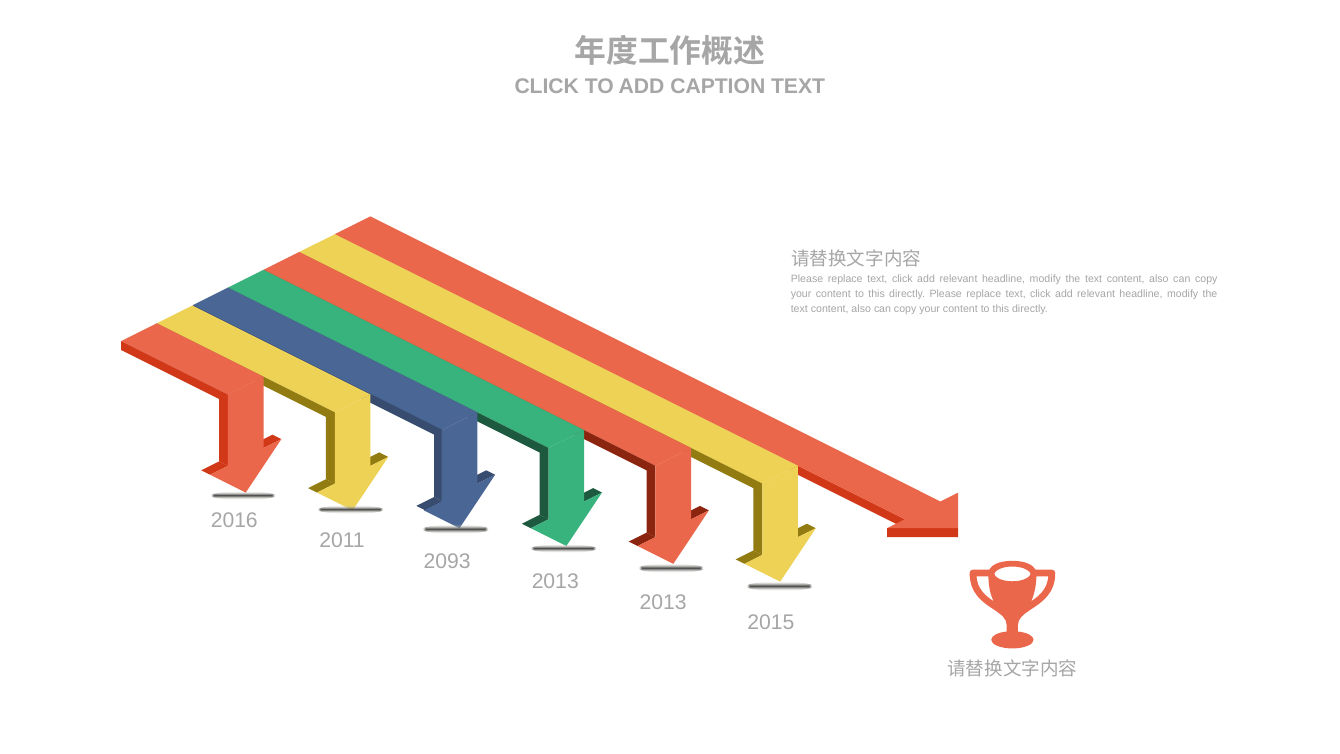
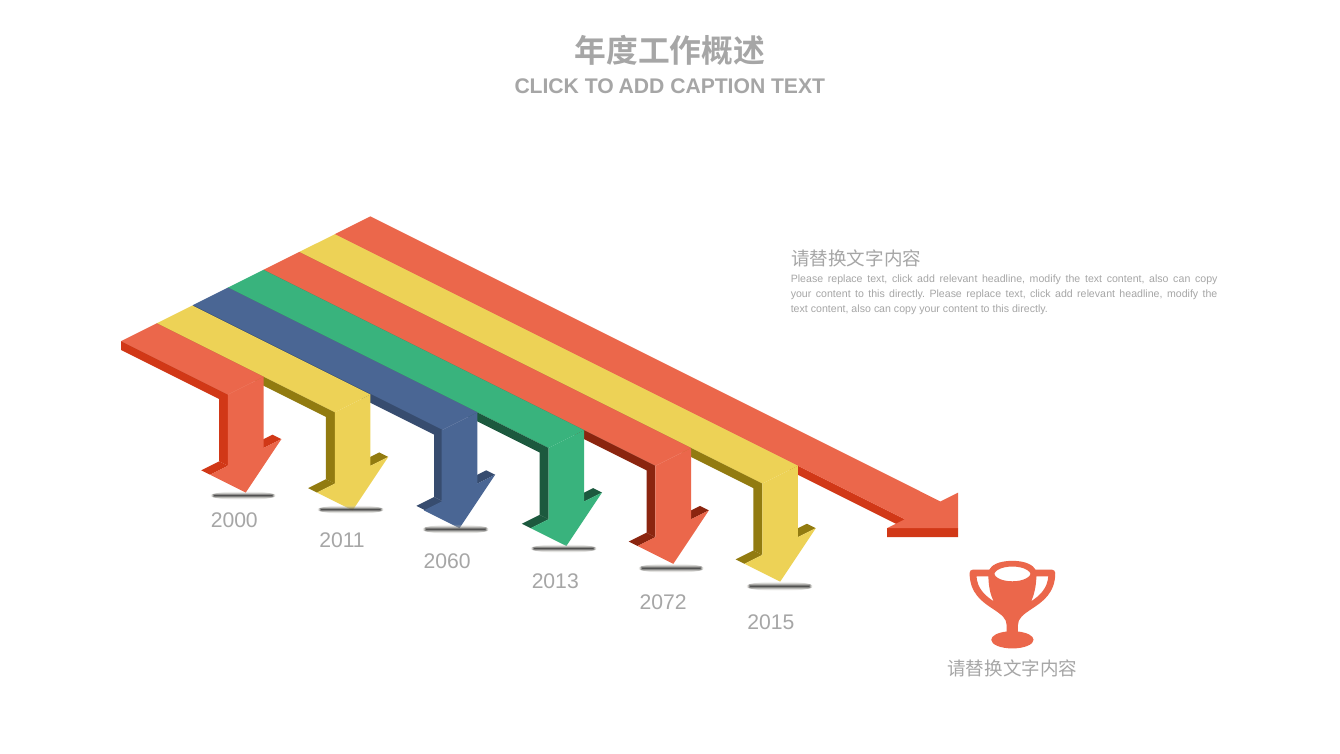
2016: 2016 -> 2000 (234, 520)
2093: 2093 -> 2060 (447, 561)
2013: 2013 -> 2072 (663, 602)
